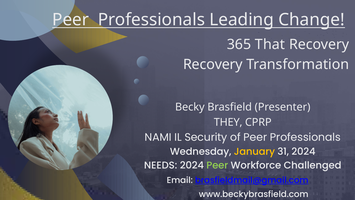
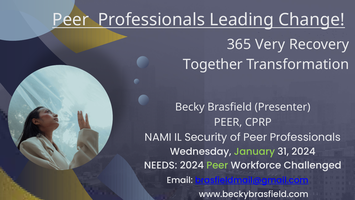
That: That -> Very (270, 44)
Recovery: Recovery -> Together (213, 64)
THEY: THEY -> PEER (228, 122)
January colour: yellow -> light green (254, 151)
